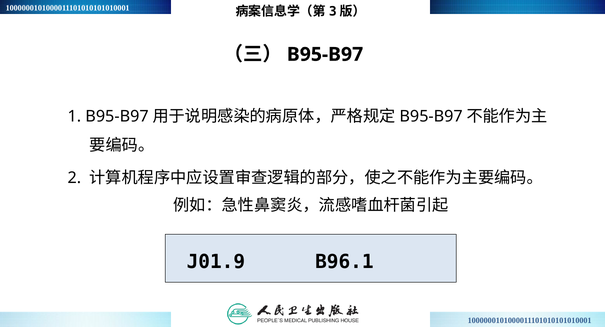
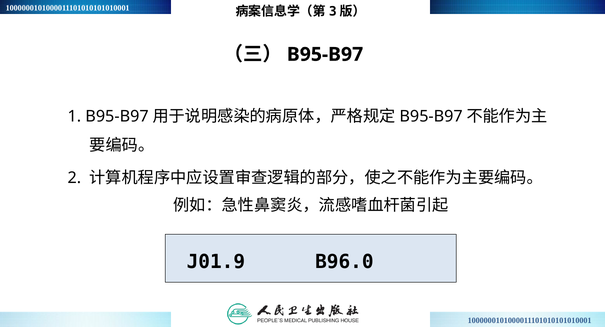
B96.1: B96.1 -> B96.0 (344, 262)
